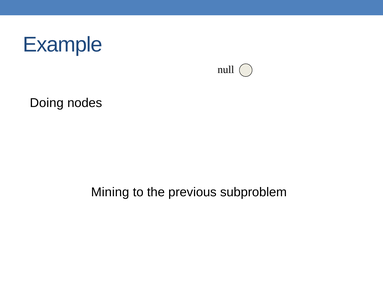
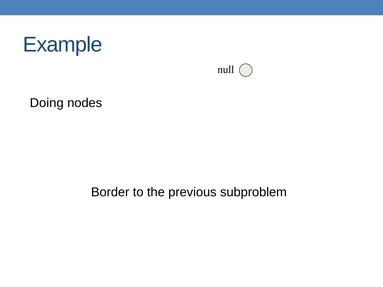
Mining: Mining -> Border (110, 192)
